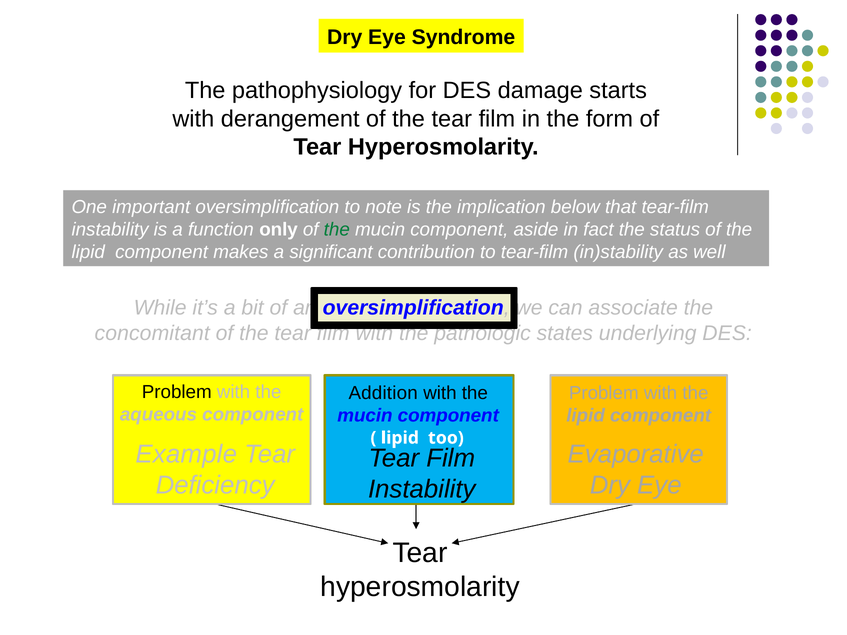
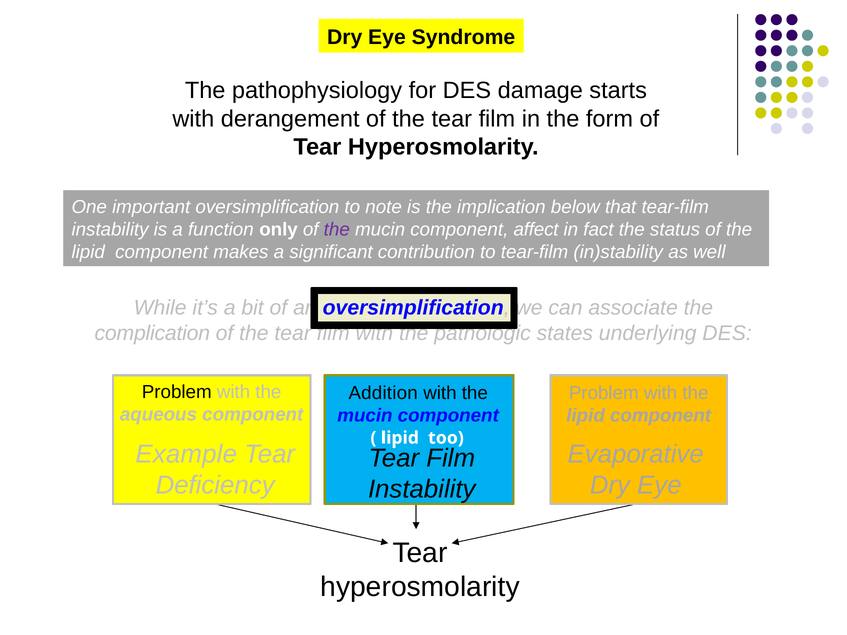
the colour: green -> purple (337, 230)
aside: aside -> affect (536, 230)
concomitant: concomitant -> complication (152, 333)
